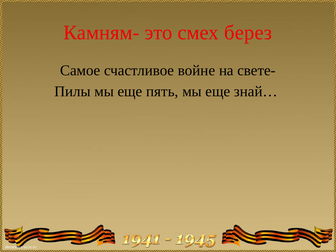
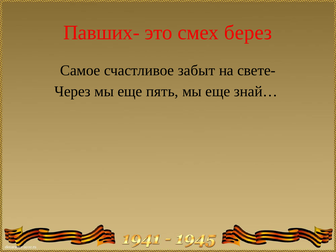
Камням-: Камням- -> Павших- (101, 33)
войне: войне -> забыт (196, 70)
Пилы: Пилы -> Через (72, 91)
